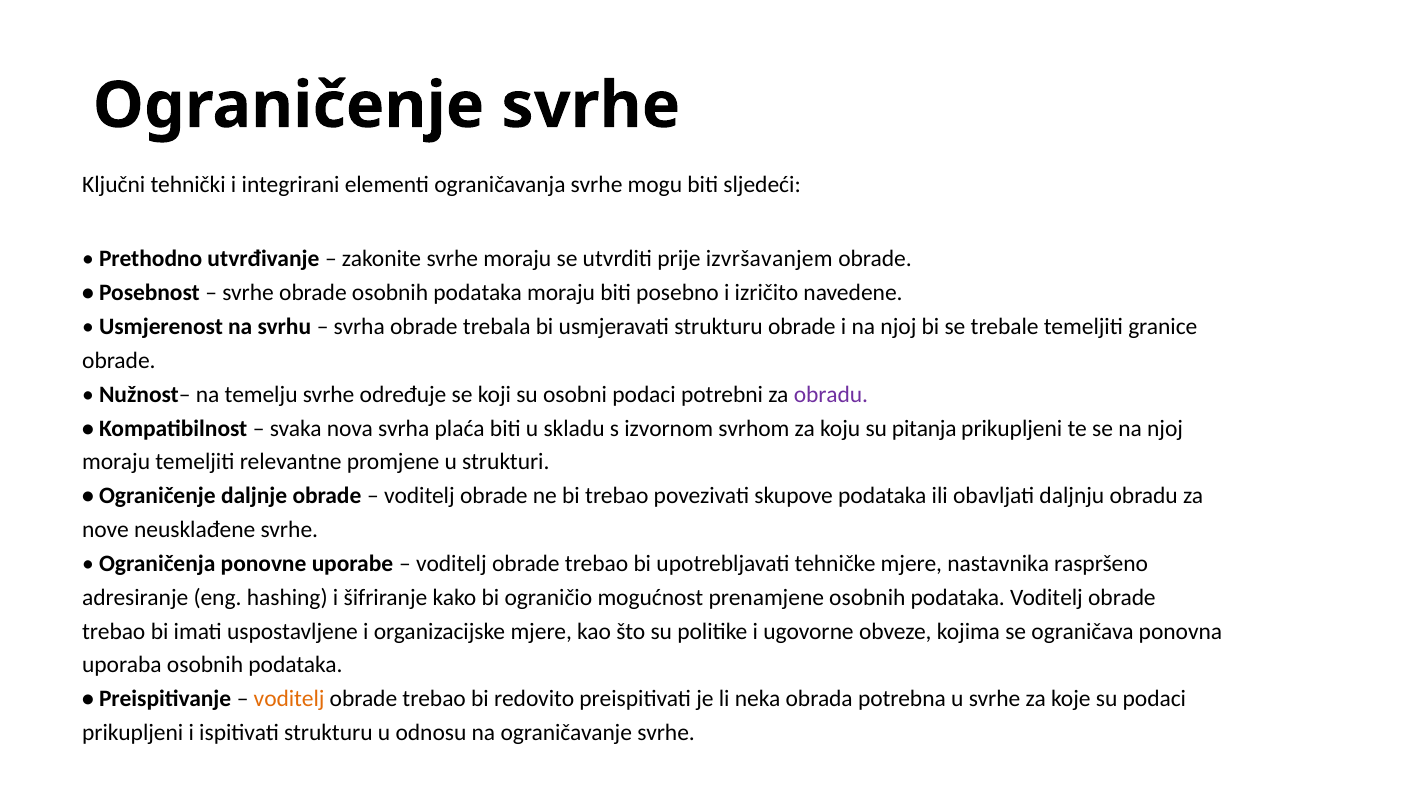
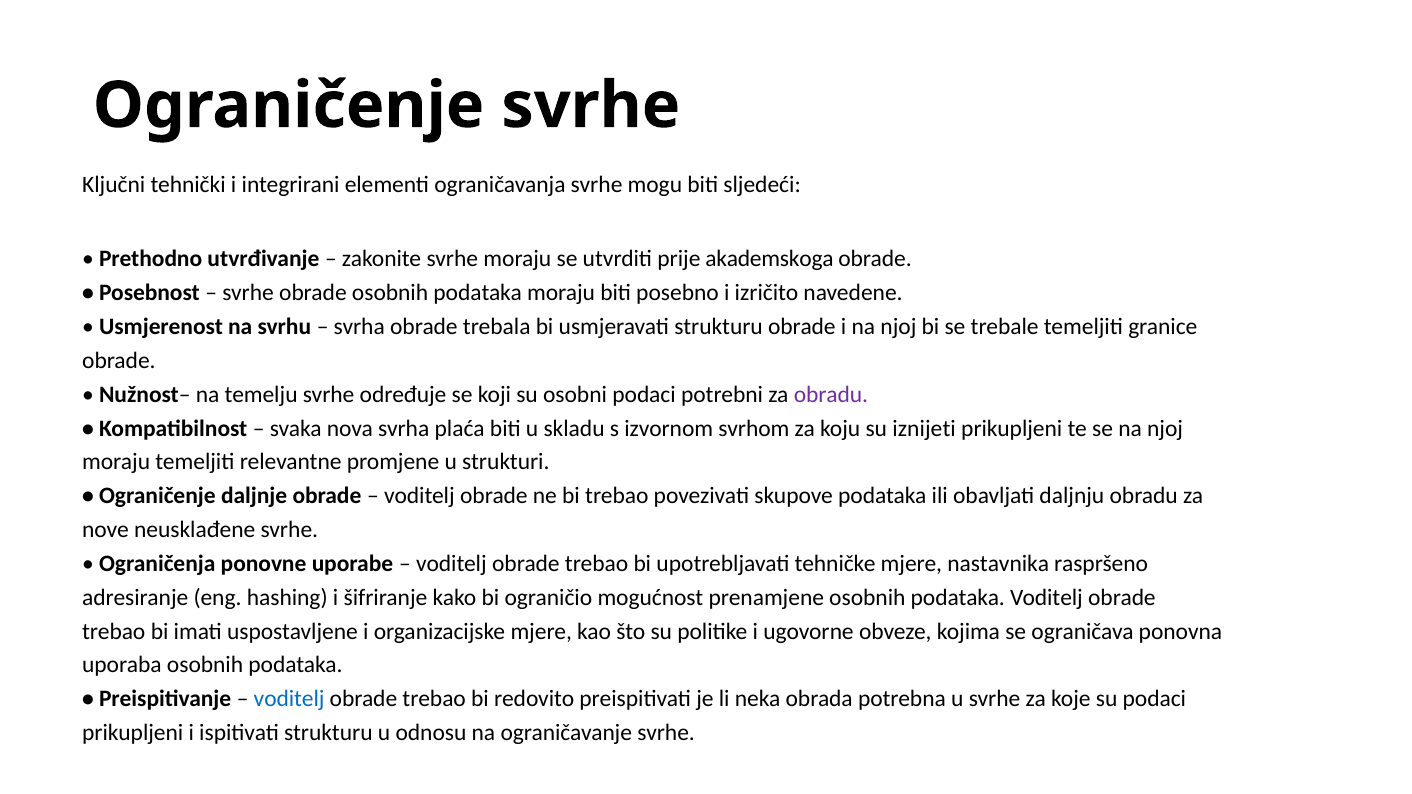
izvršavanjem: izvršavanjem -> akademskoga (769, 259)
pitanja: pitanja -> iznijeti (924, 428)
voditelj colour: orange -> blue (289, 699)
